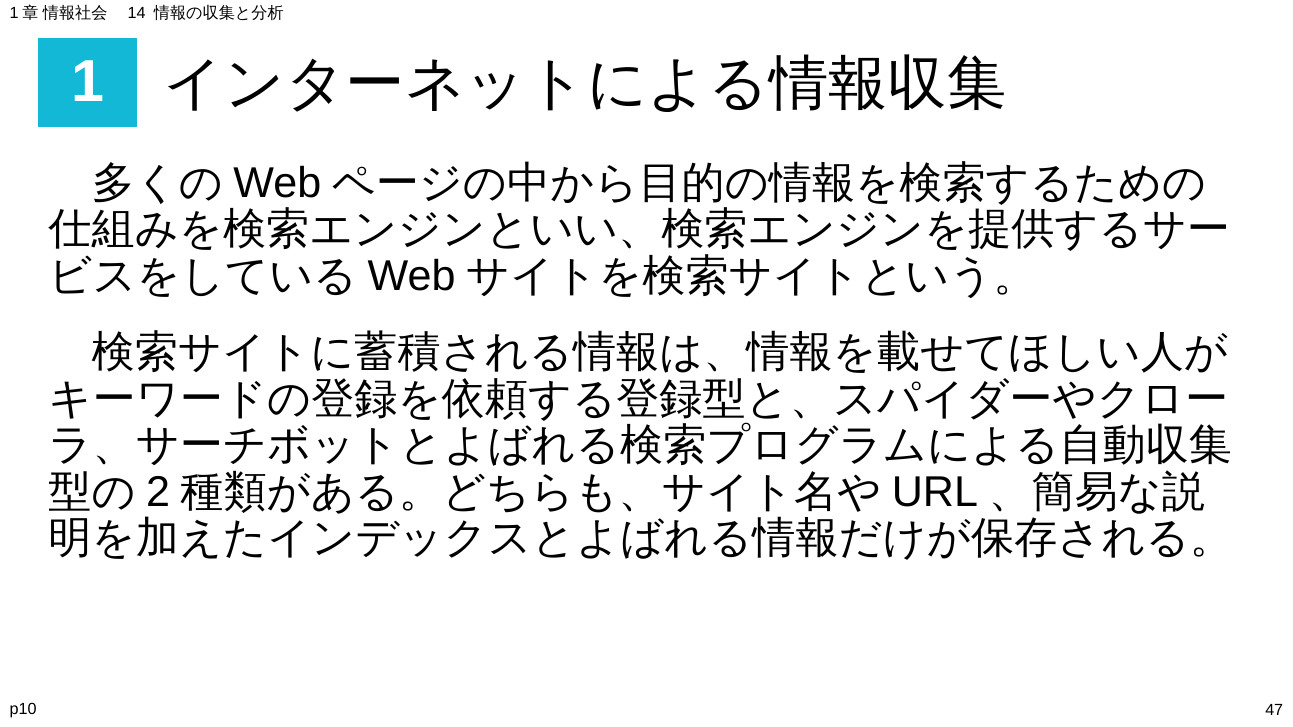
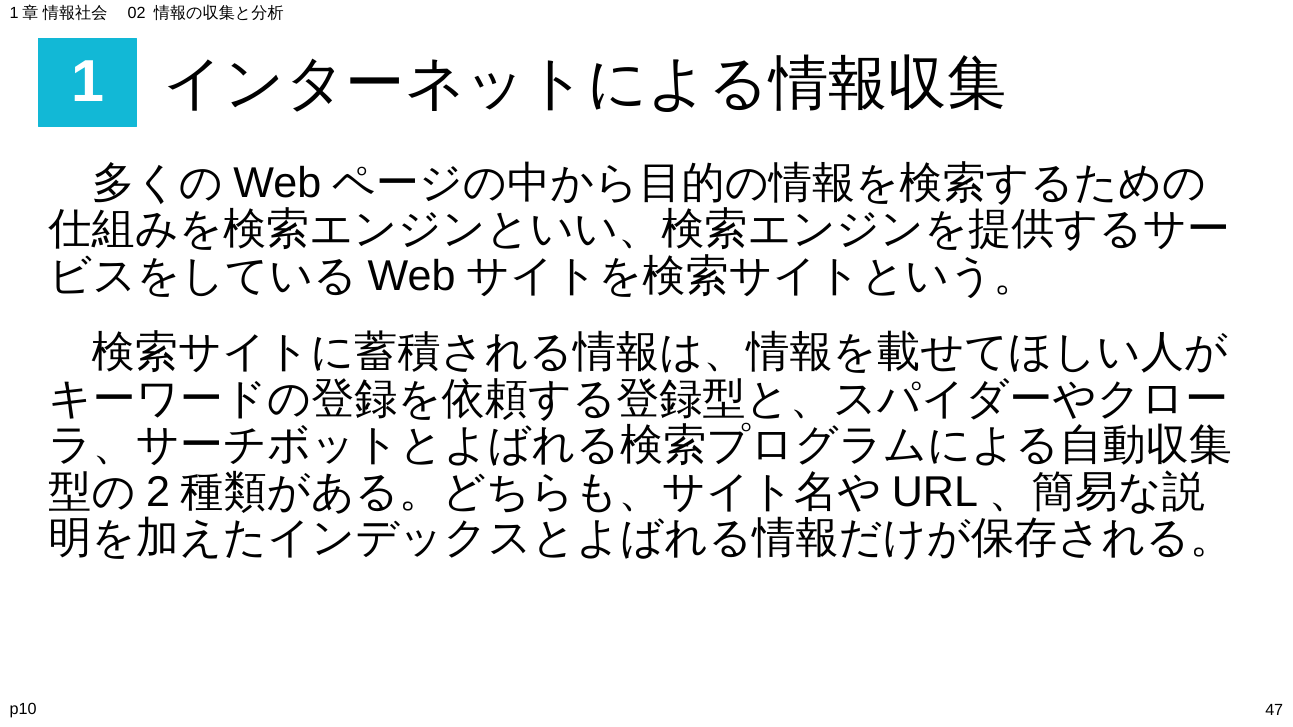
14: 14 -> 02 (137, 13)
